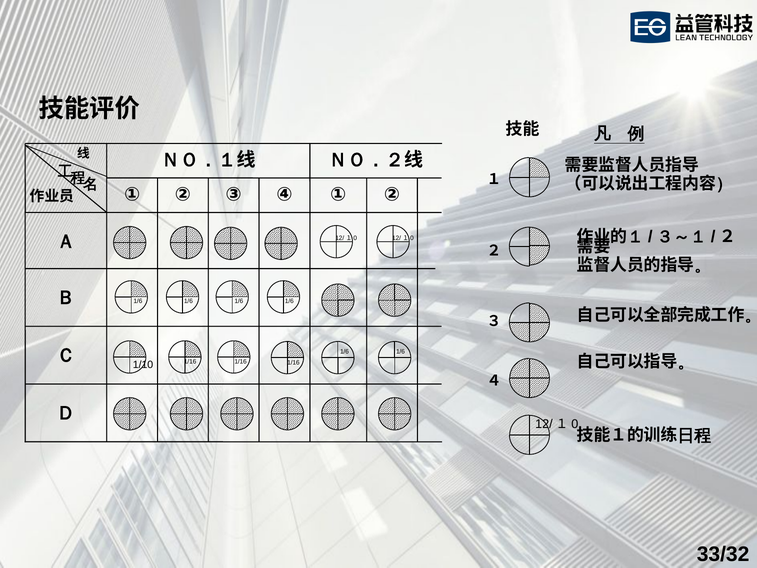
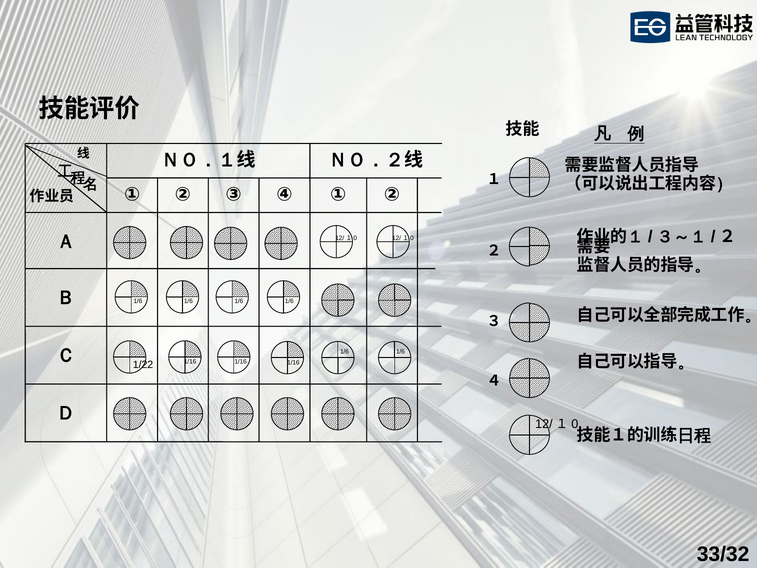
1/10: 1/10 -> 1/22 (143, 365)
